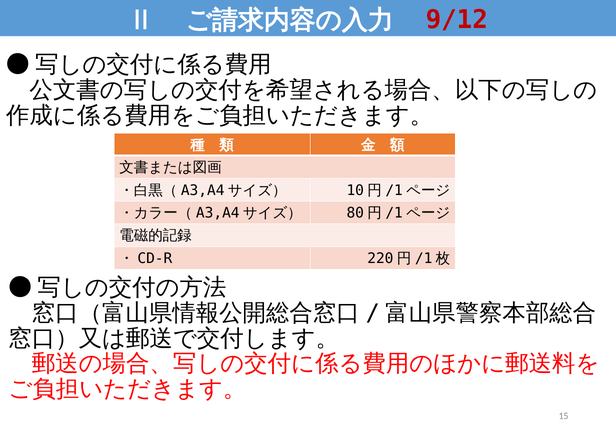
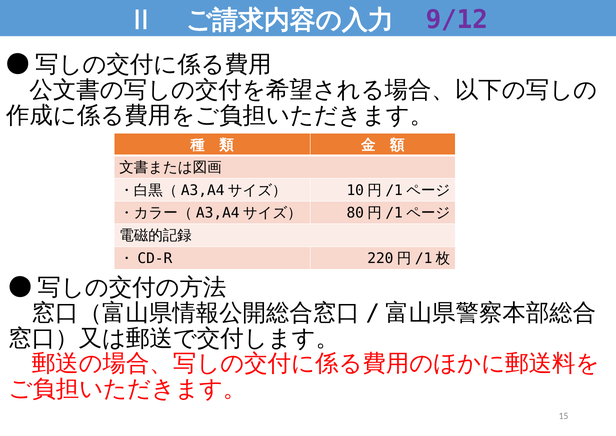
9/12 colour: red -> purple (457, 20)
